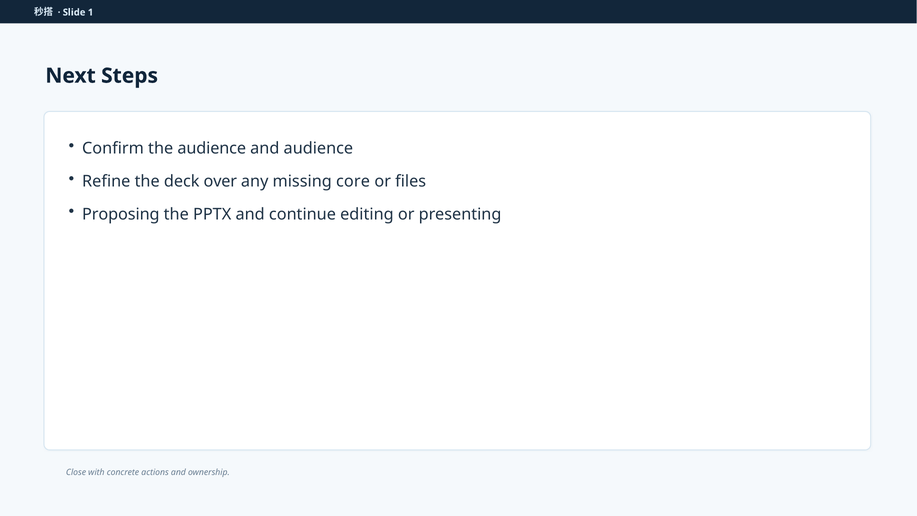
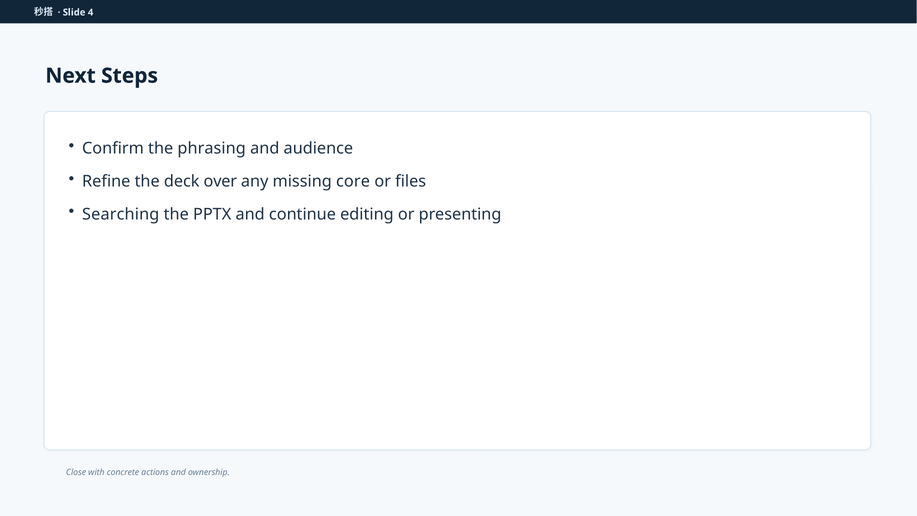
1: 1 -> 4 (91, 12)
the audience: audience -> phrasing (212, 148)
Proposing: Proposing -> Searching (121, 214)
